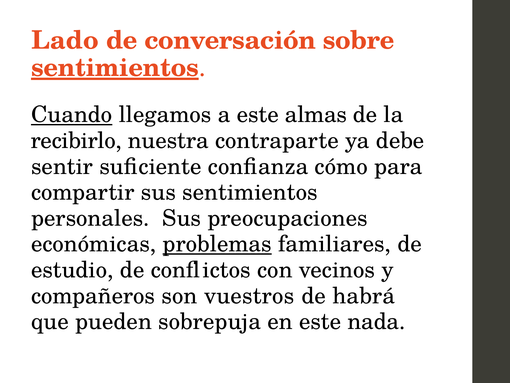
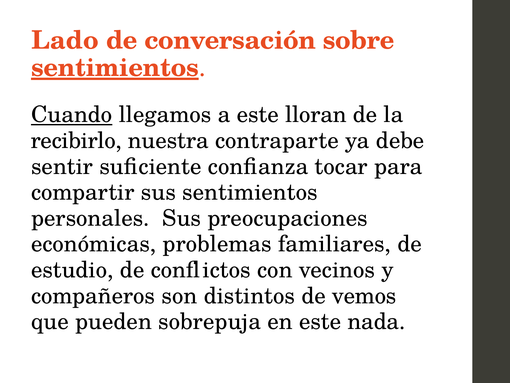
almas: almas -> lloran (316, 115)
cómo: cómo -> tocar (341, 166)
problemas underline: present -> none (217, 244)
vuestros: vuestros -> distintos (249, 296)
habrá: habrá -> vemos (364, 296)
